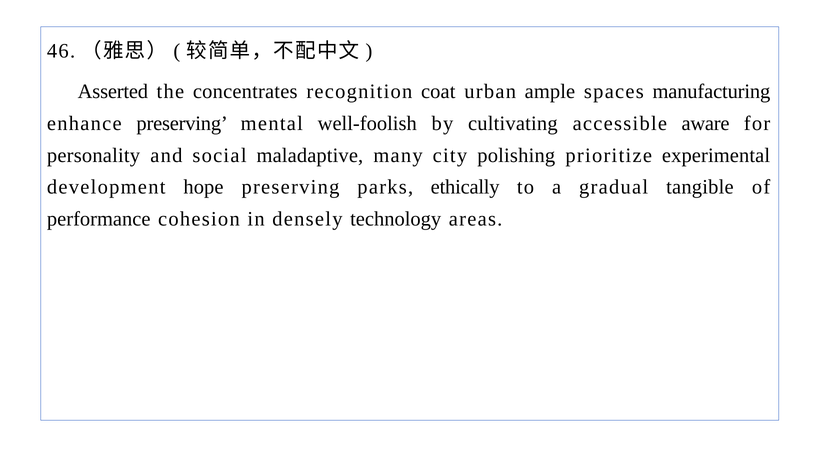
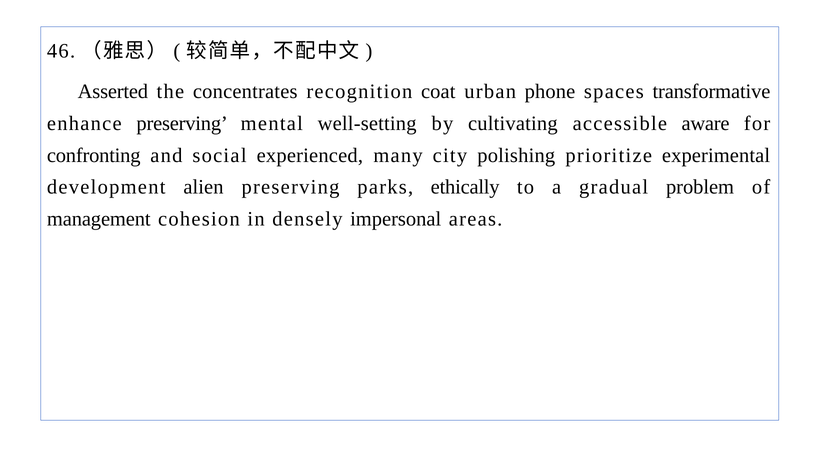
ample: ample -> phone (550, 91)
manufacturing: manufacturing -> transformative (711, 91)
well-foolish: well-foolish -> well-setting (367, 123)
personality: personality -> confronting (94, 155)
maladaptive: maladaptive -> experienced (310, 155)
hope: hope -> alien (203, 187)
tangible: tangible -> problem (700, 187)
performance: performance -> management (99, 219)
technology: technology -> impersonal (396, 219)
